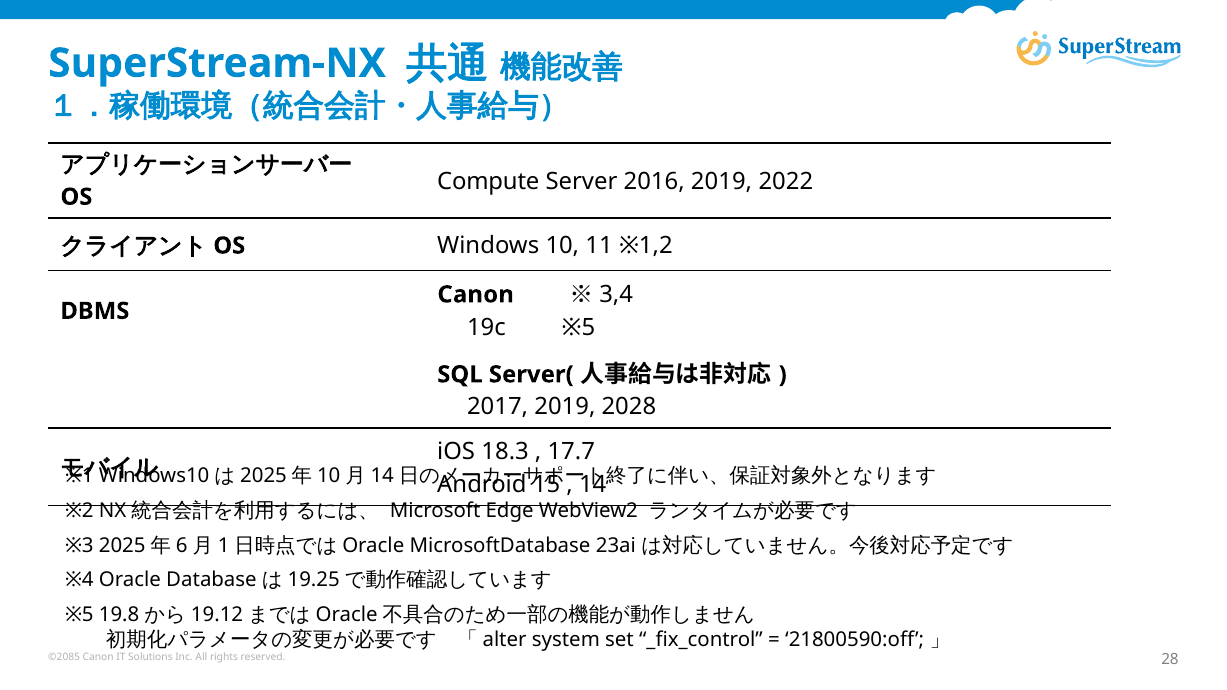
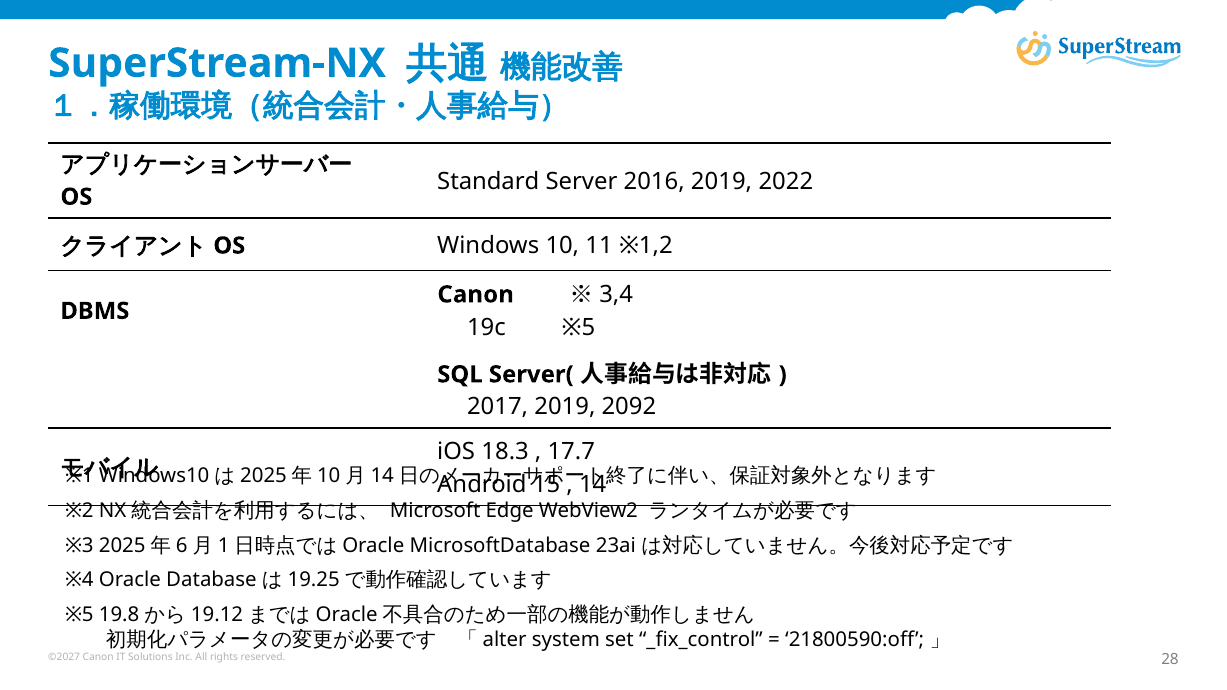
Compute: Compute -> Standard (488, 182)
2028: 2028 -> 2092 (629, 407)
©2085: ©2085 -> ©2027 (64, 657)
